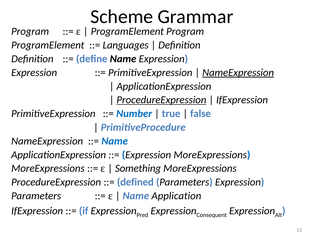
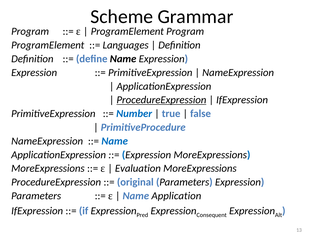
NameExpression underline: present -> none (238, 72)
Something: Something -> Evaluation (138, 168)
defined: defined -> original (135, 182)
